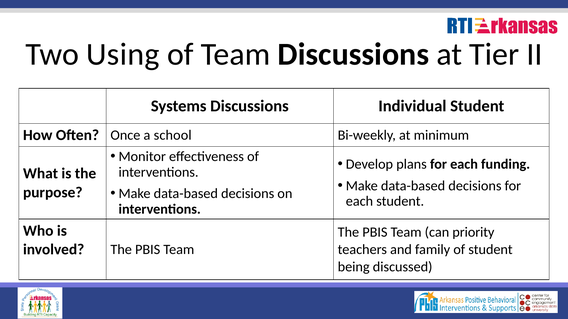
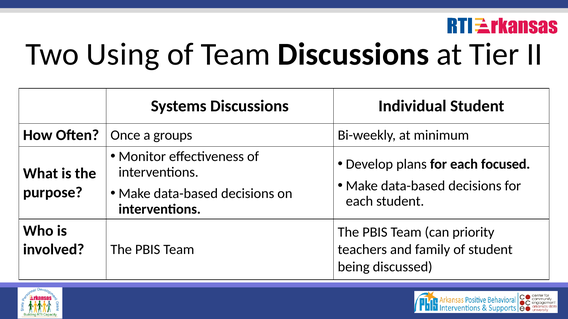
school: school -> groups (173, 135)
funding: funding -> focused (506, 164)
